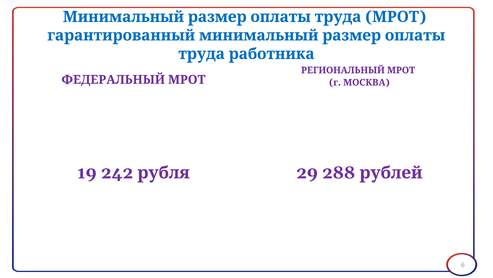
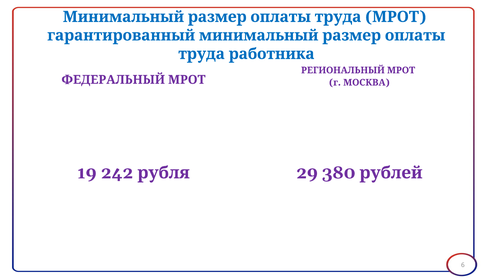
288: 288 -> 380 (339, 172)
